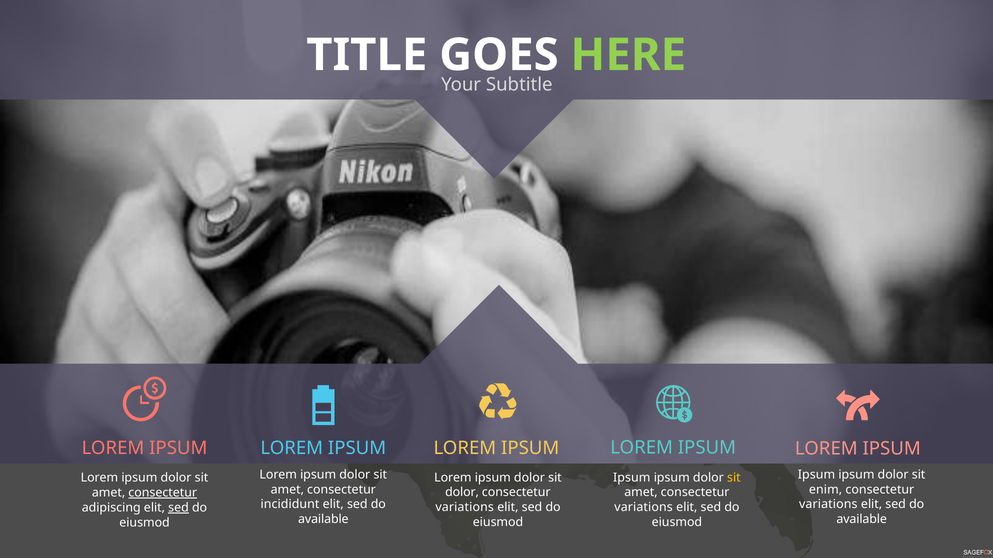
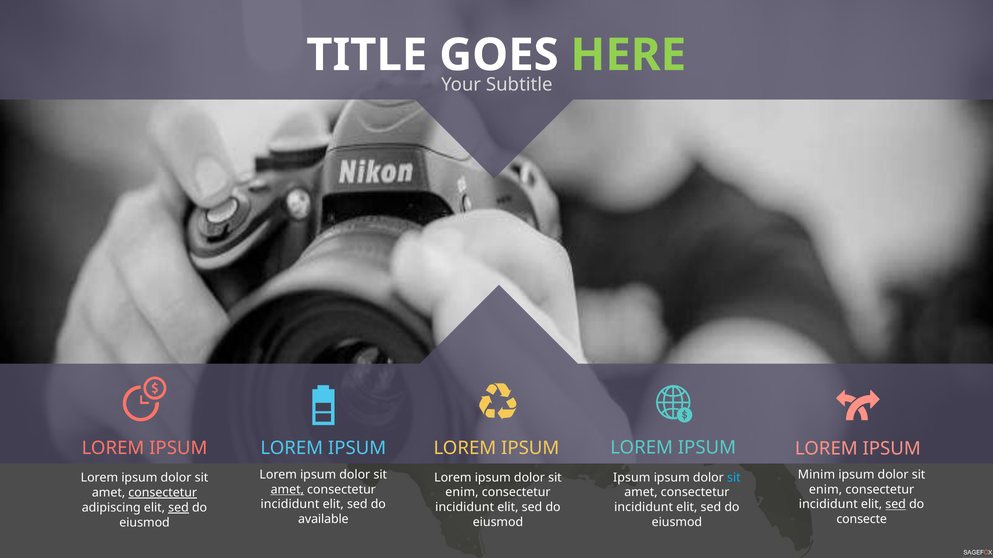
Ipsum: Ipsum -> Minim (816, 475)
sit colour: yellow -> light blue (734, 478)
amet underline: none -> present (287, 490)
dolor: dolor -> enim (462, 493)
variations: variations -> incididunt (828, 505)
sed underline: none -> present (896, 505)
variations: variations -> incididunt (465, 508)
variations: variations -> incididunt (644, 508)
available: available -> consecte (862, 520)
